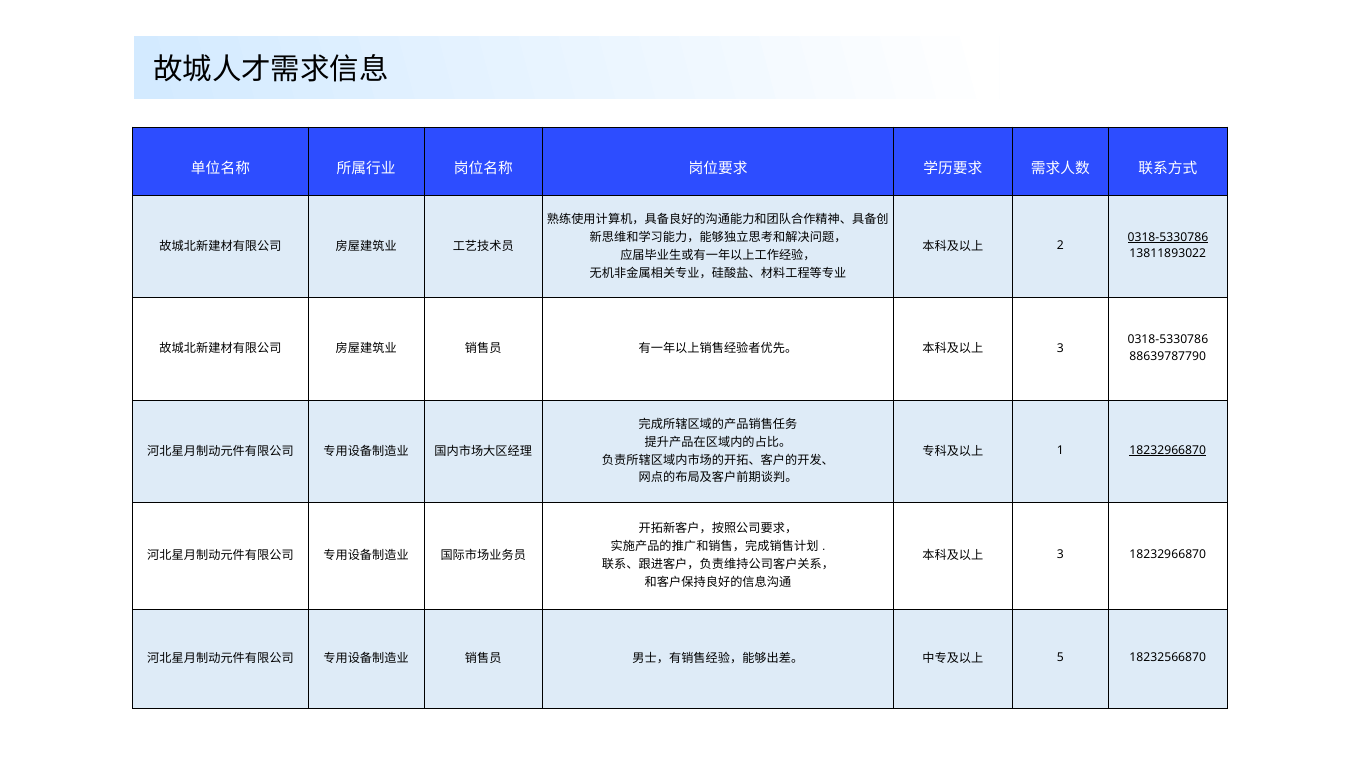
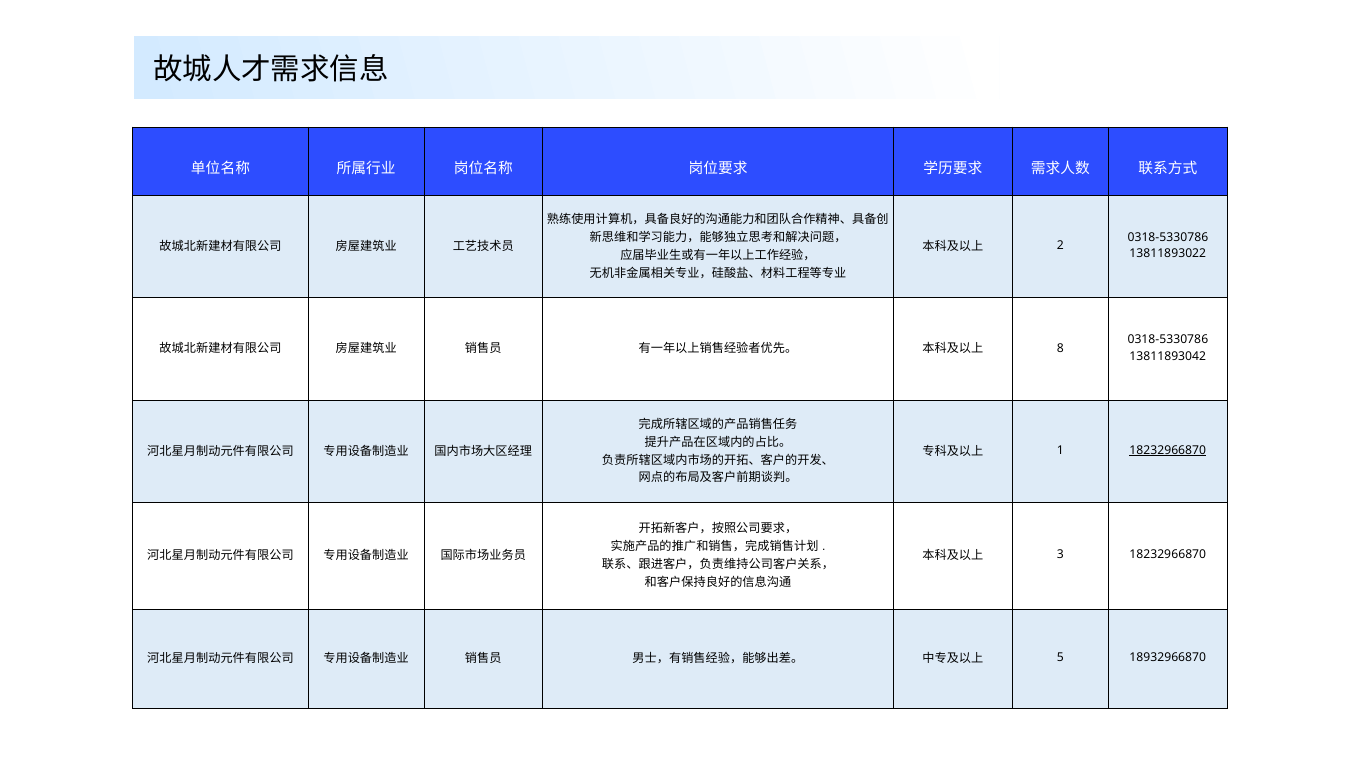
0318-5330786 underline: present -> none (1168, 237)
3: 3 -> 8 (1060, 348)
88639787790: 88639787790 -> 13811893042 (1168, 357)
18232566870: 18232566870 -> 18932966870 (1168, 658)
